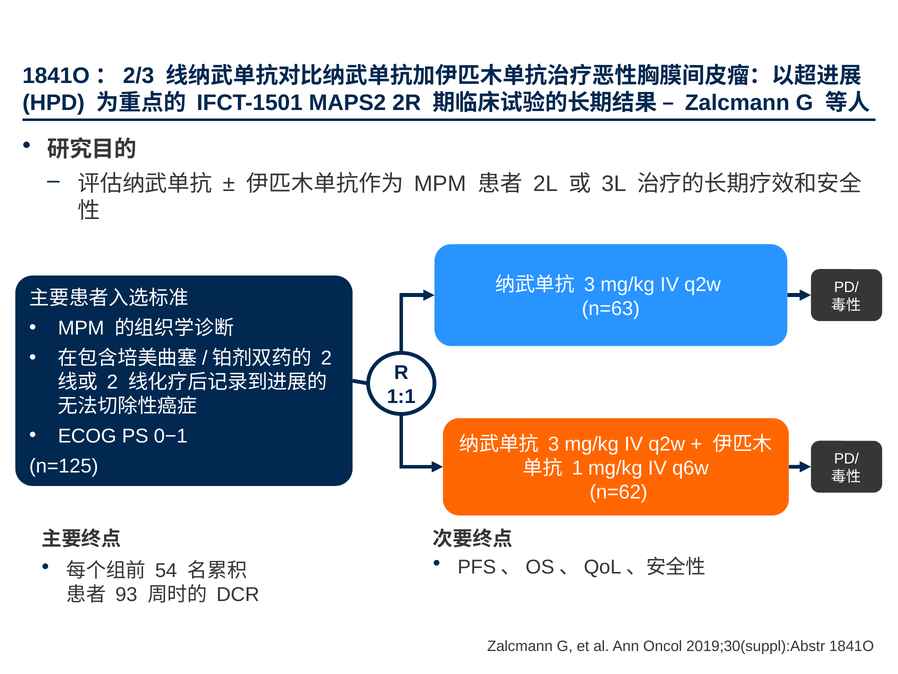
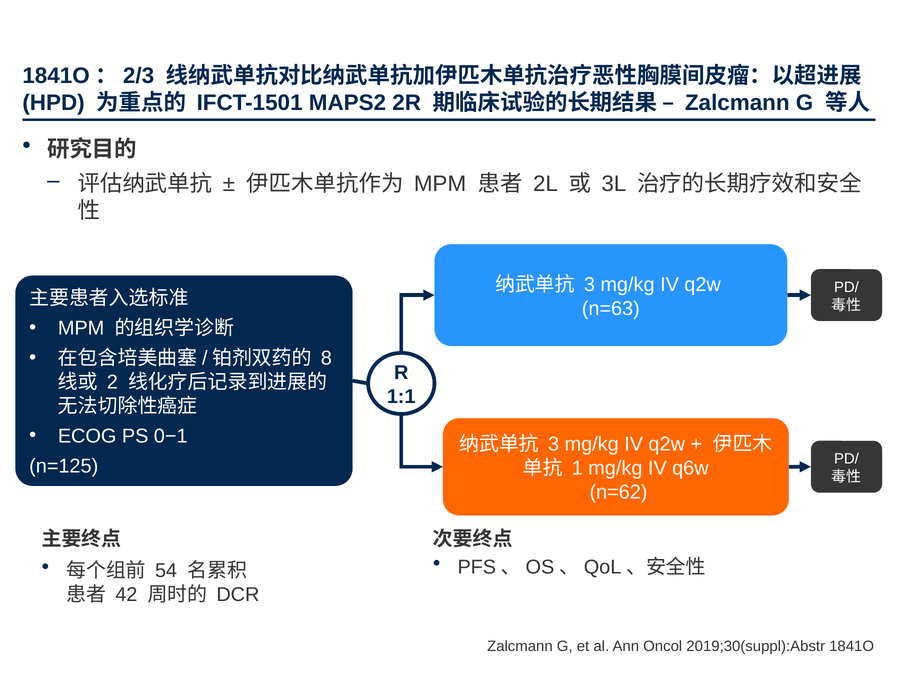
2: 2 -> 8 (326, 358)
93: 93 -> 42 (126, 594)
